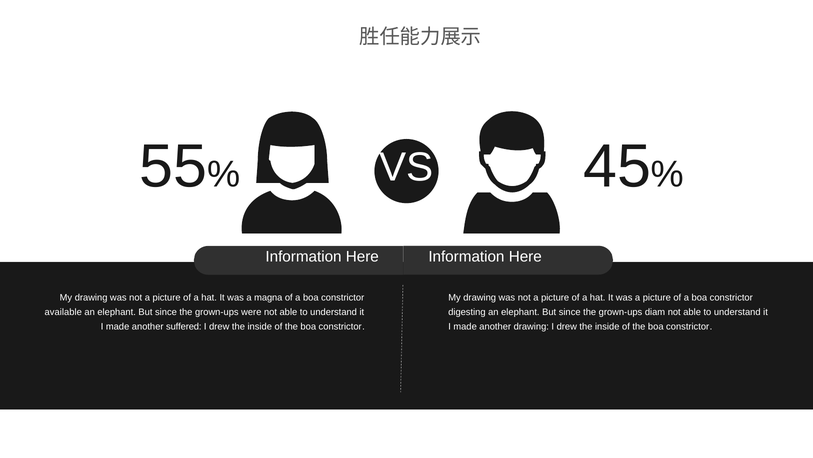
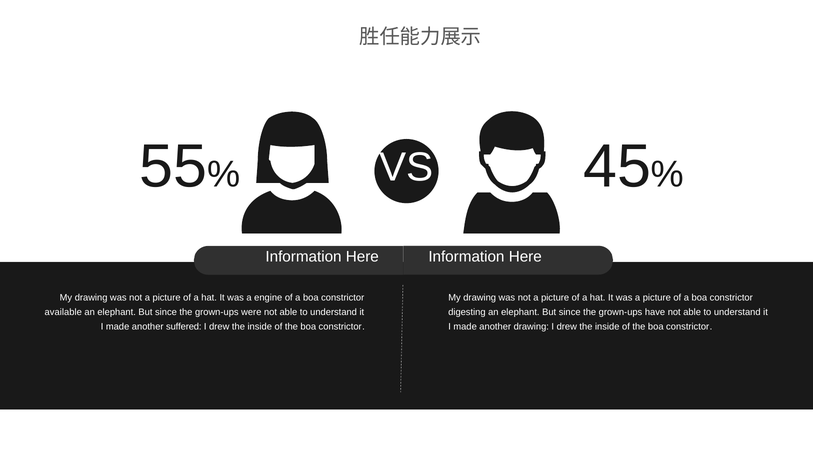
magna: magna -> engine (268, 297)
diam: diam -> have (655, 312)
